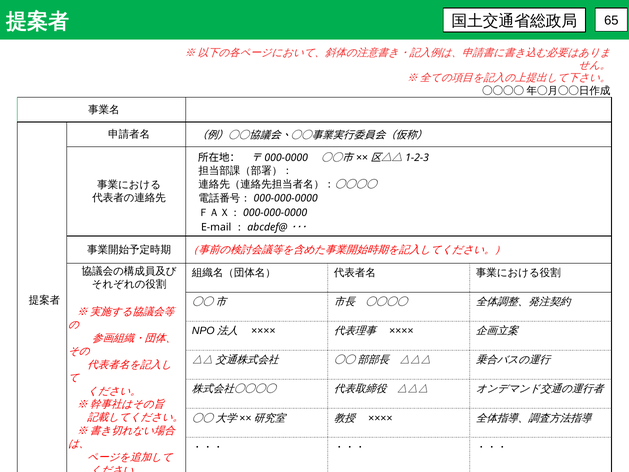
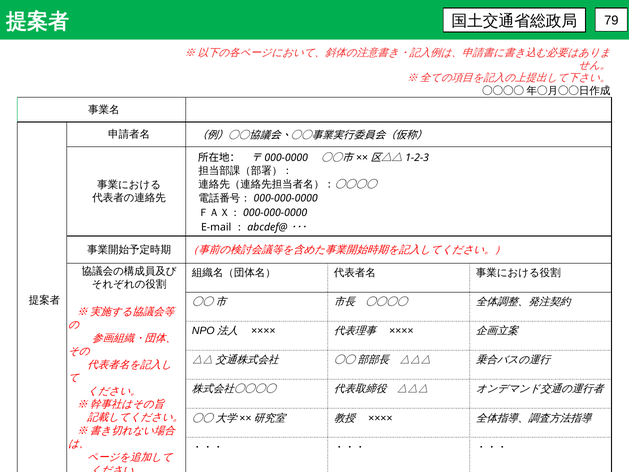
65: 65 -> 79 (611, 21)
